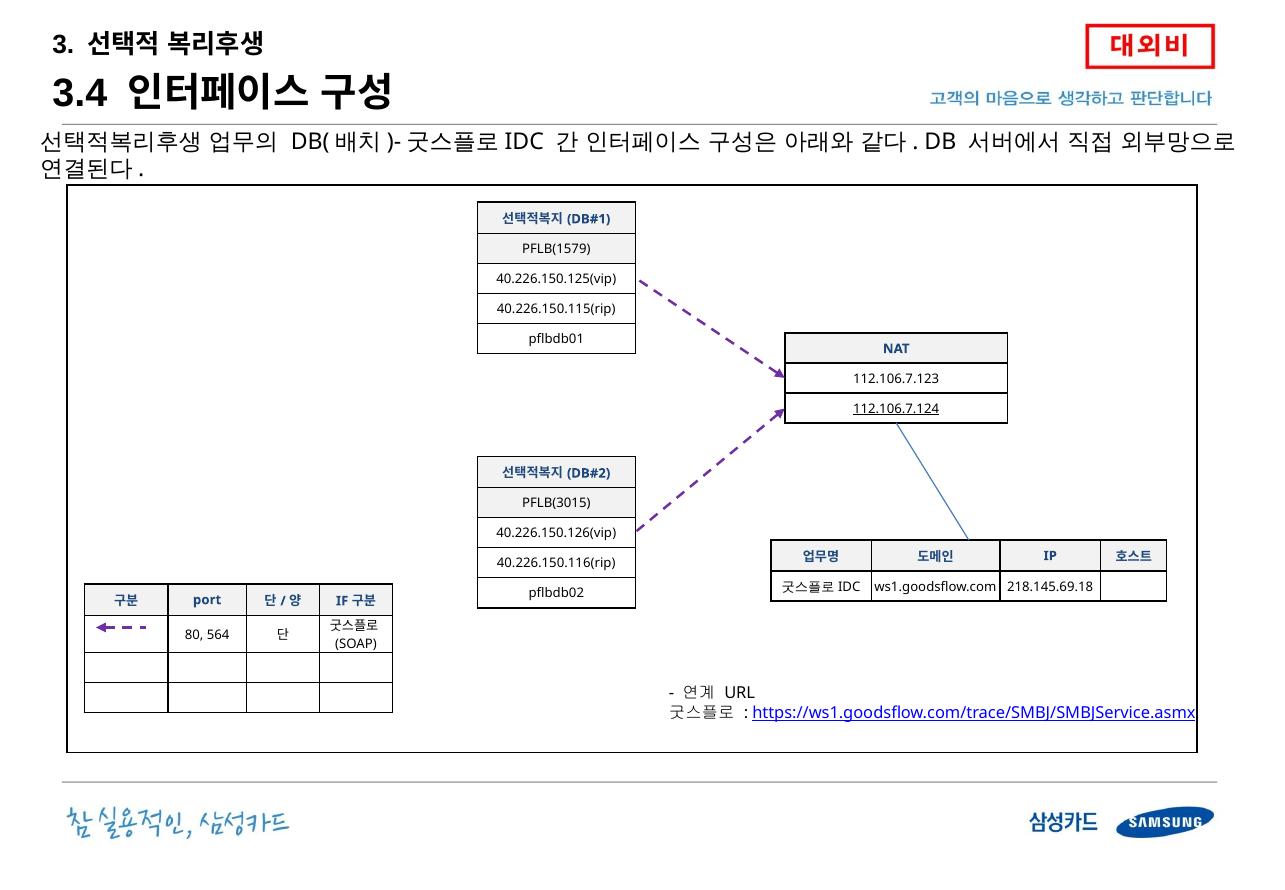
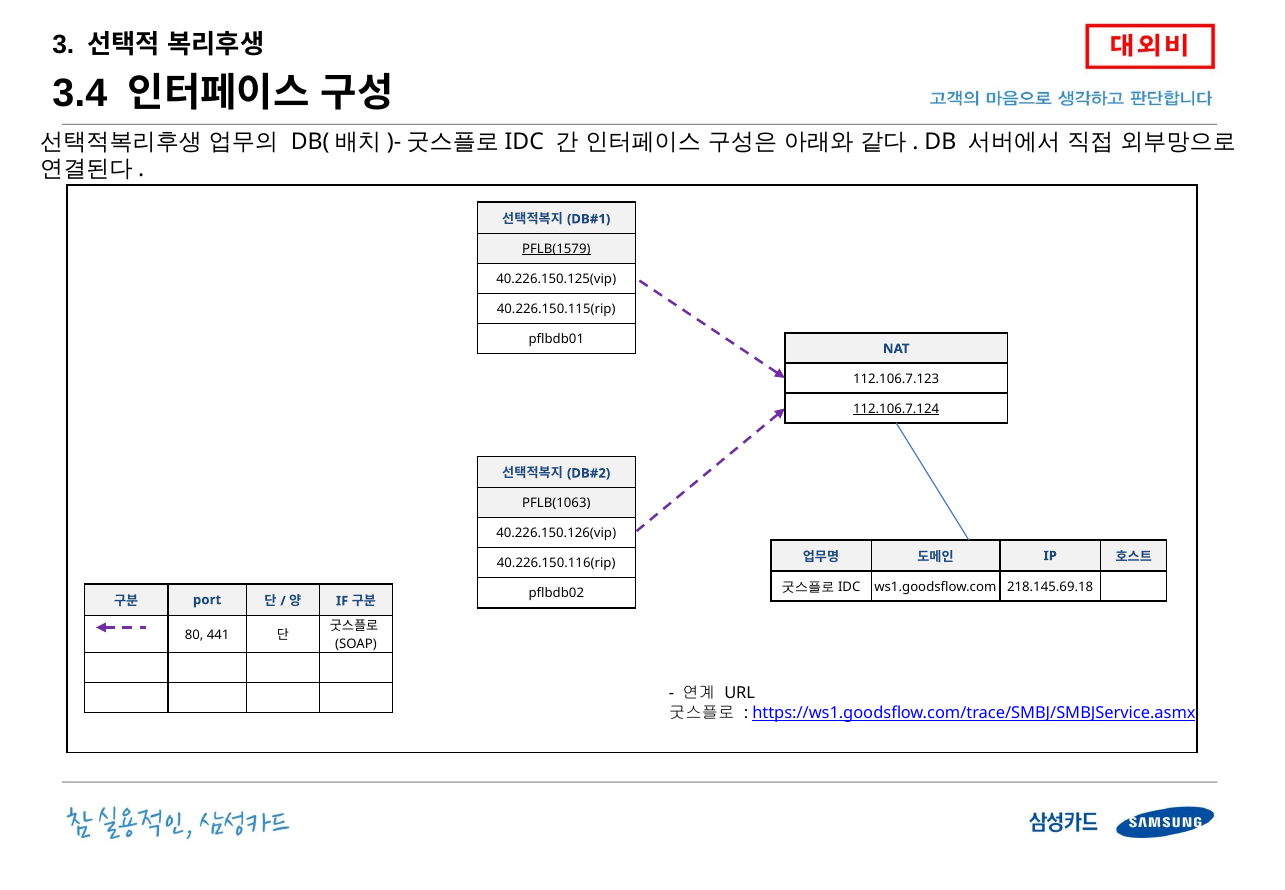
PFLB(1579 underline: none -> present (556, 249)
PFLB(3015: PFLB(3015 -> PFLB(1063 (556, 503)
564: 564 -> 441 (218, 635)
